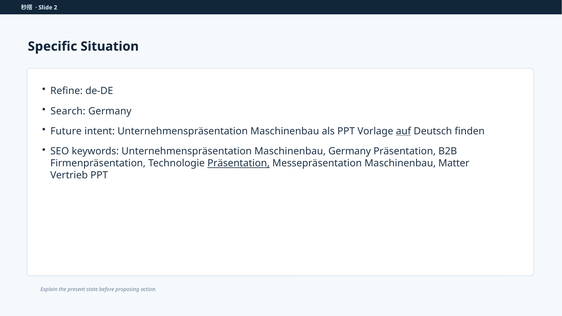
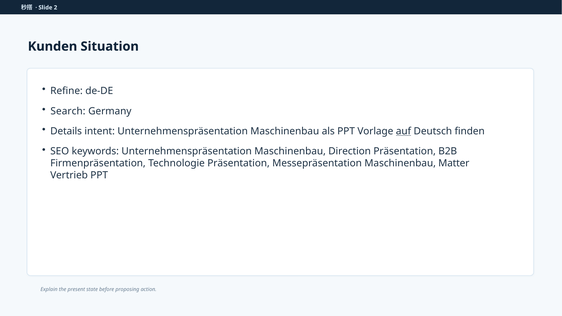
Specific: Specific -> Kunden (53, 46)
Future: Future -> Details (66, 131)
Maschinenbau Germany: Germany -> Direction (350, 151)
Präsentation underline: present -> none (239, 163)
